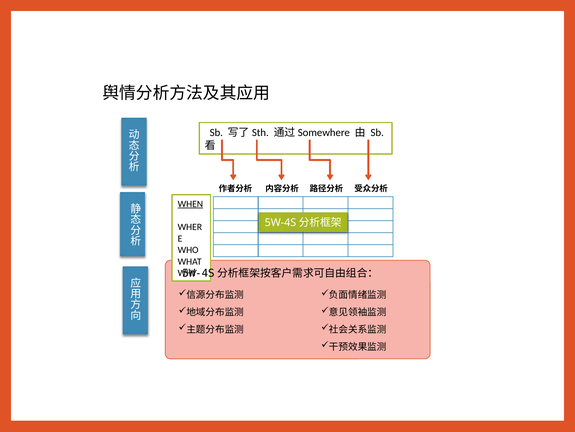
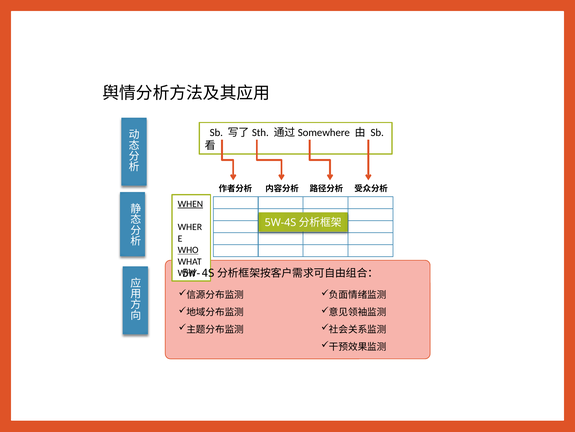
WHO underline: none -> present (188, 250)
